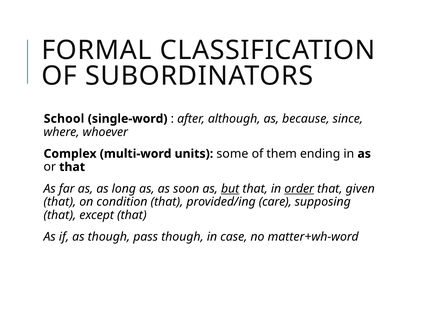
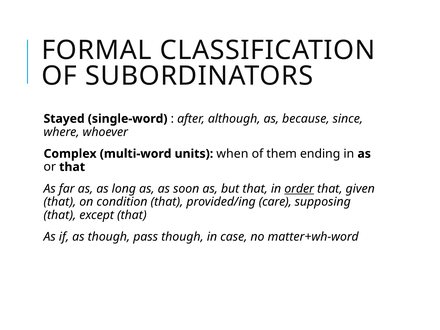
School: School -> Stayed (64, 119)
some: some -> when (232, 154)
but underline: present -> none (230, 189)
